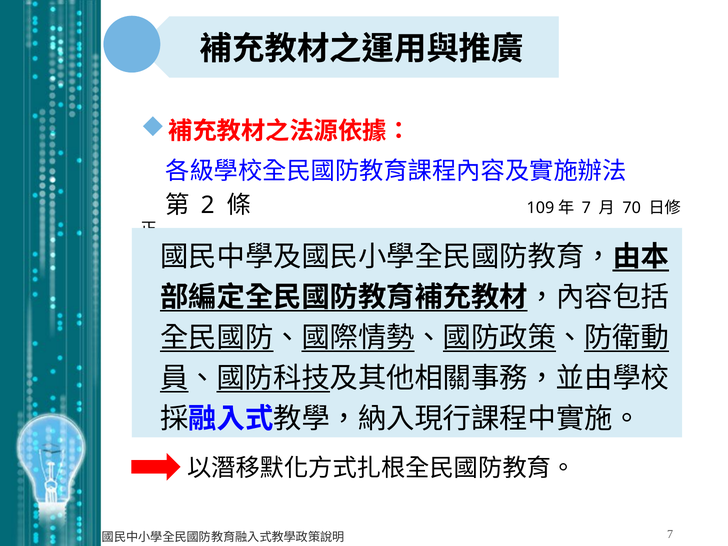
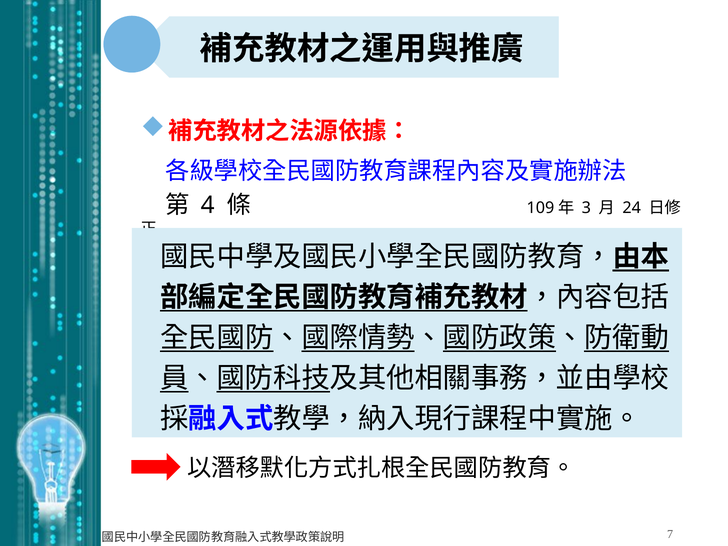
2: 2 -> 4 (208, 205)
7: 7 -> 3 (586, 208)
70: 70 -> 24 (632, 208)
